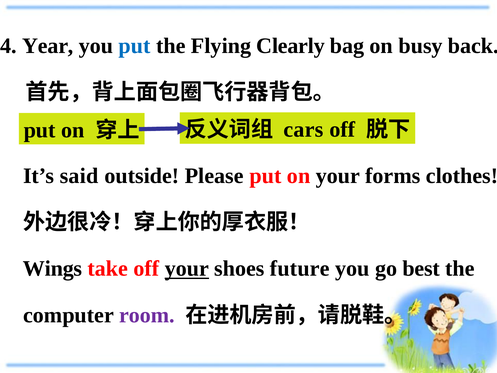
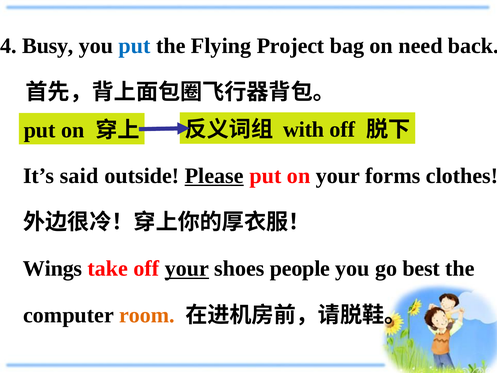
Year: Year -> Busy (48, 46)
Clearly: Clearly -> Project (291, 46)
busy: busy -> need (421, 46)
cars: cars -> with (304, 130)
Please underline: none -> present (214, 176)
future: future -> people (300, 269)
room colour: purple -> orange (147, 315)
